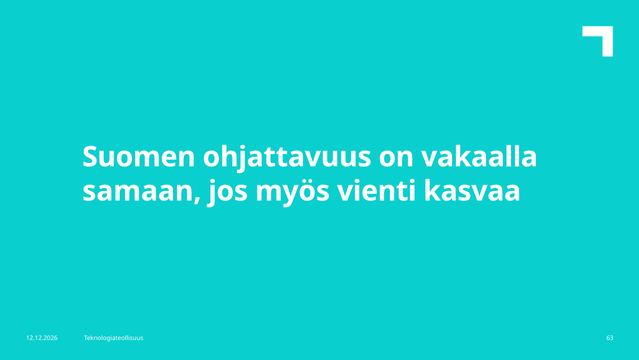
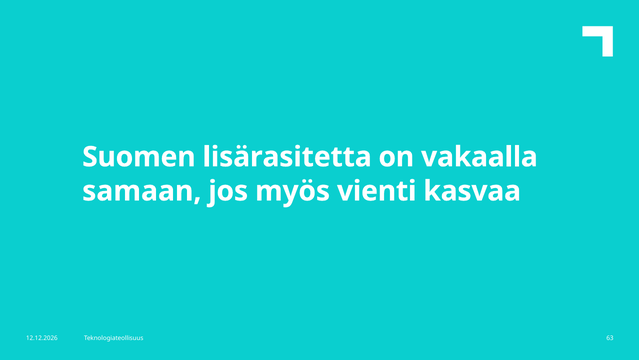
ohjattavuus: ohjattavuus -> lisärasitetta (287, 157)
